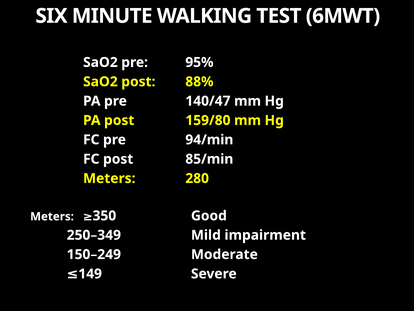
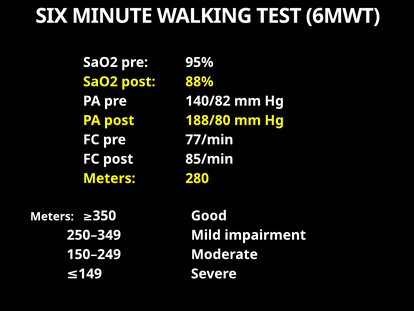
140/47: 140/47 -> 140/82 (208, 101)
159/80: 159/80 -> 188/80 (208, 120)
94/min: 94/min -> 77/min (209, 140)
